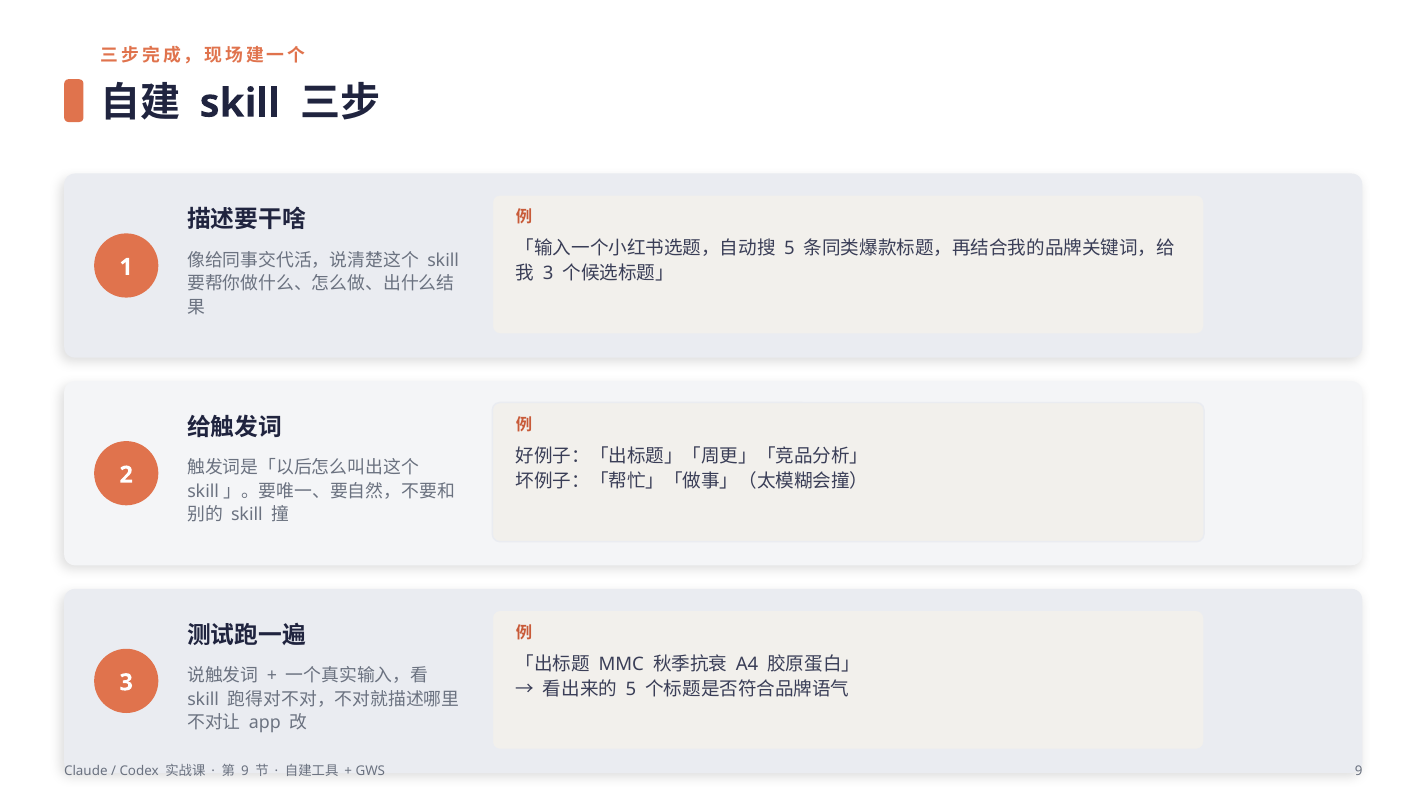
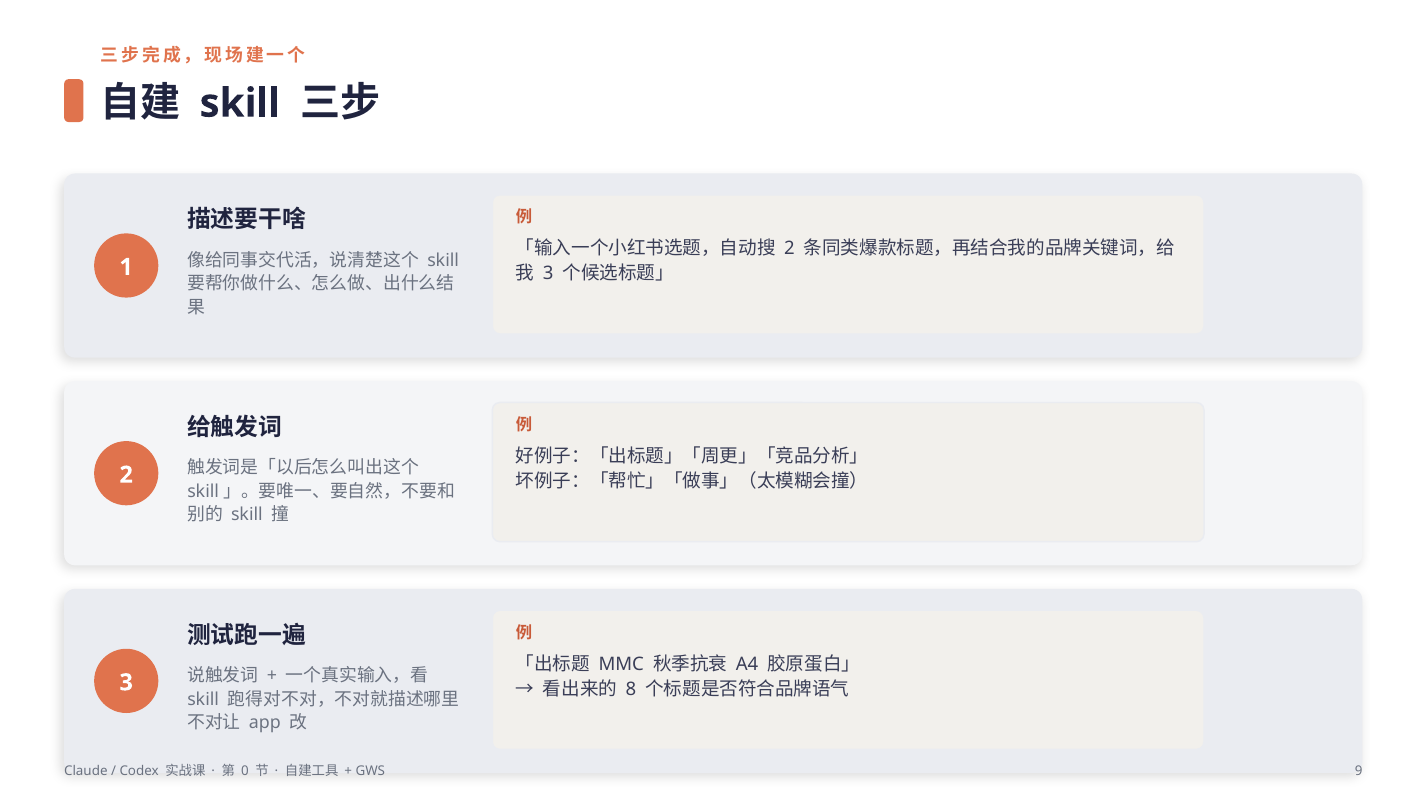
5: 5 -> 2 (789, 248)
5: 5 -> 8 (631, 689)
9: 9 -> 0 (245, 770)
